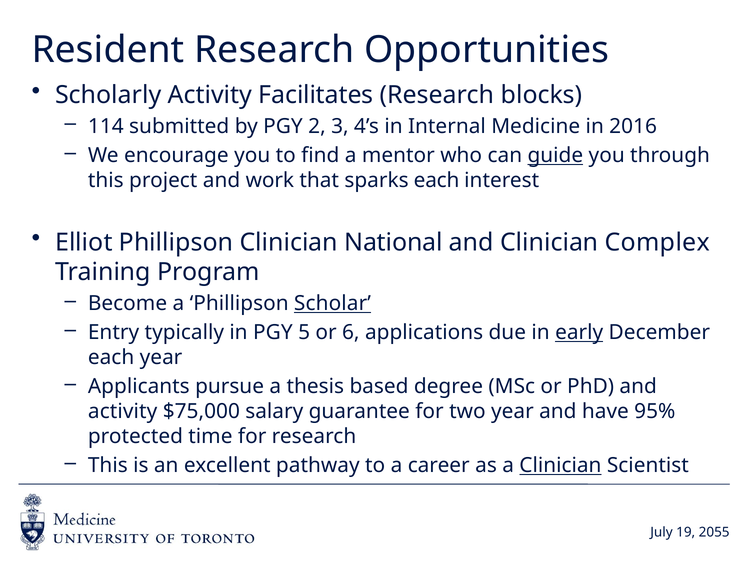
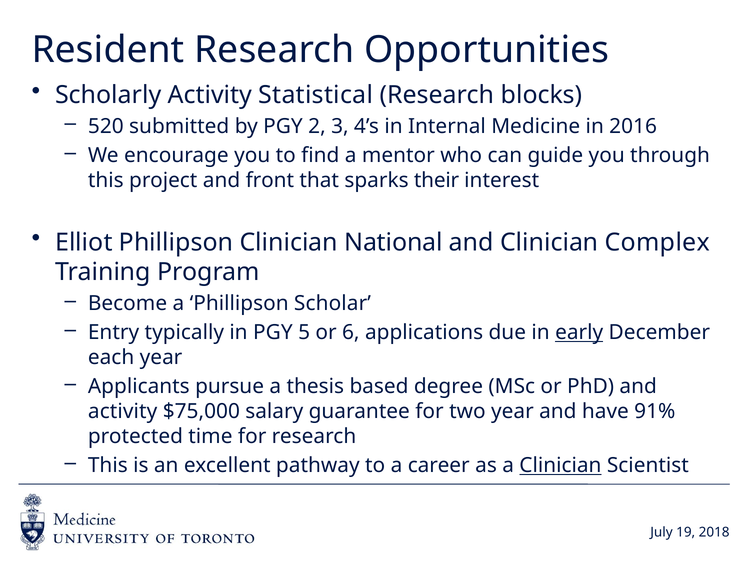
Facilitates: Facilitates -> Statistical (316, 95)
114: 114 -> 520 (106, 127)
guide underline: present -> none (555, 156)
work: work -> front (270, 181)
sparks each: each -> their (437, 181)
Scholar underline: present -> none (332, 304)
95%: 95% -> 91% (655, 412)
2055: 2055 -> 2018 (714, 533)
